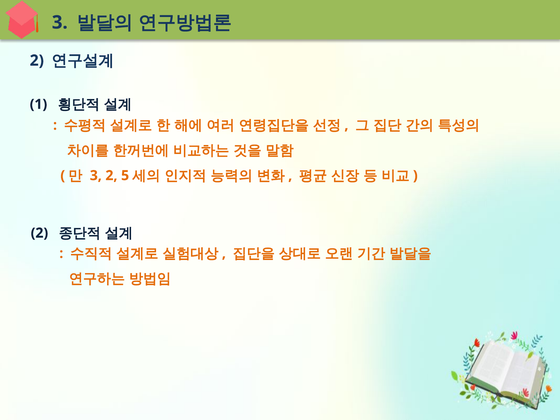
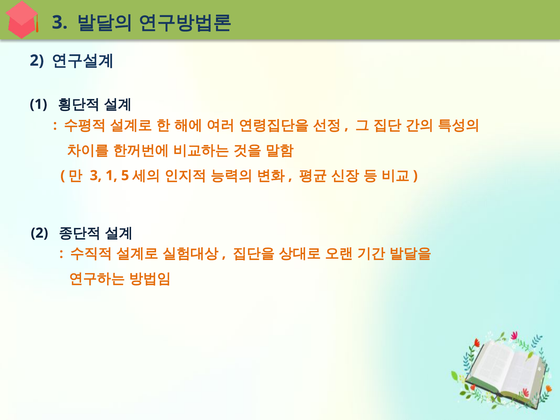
3 2: 2 -> 1 (111, 176)
